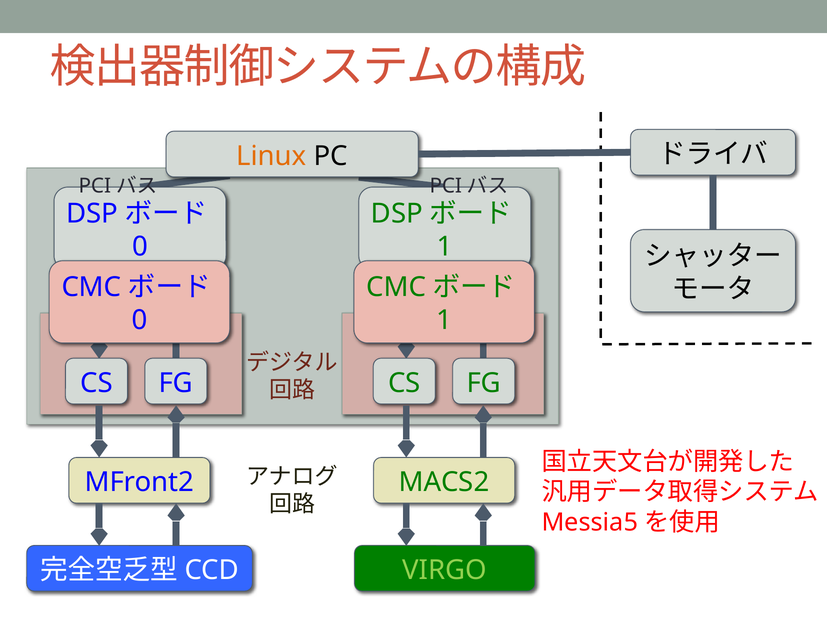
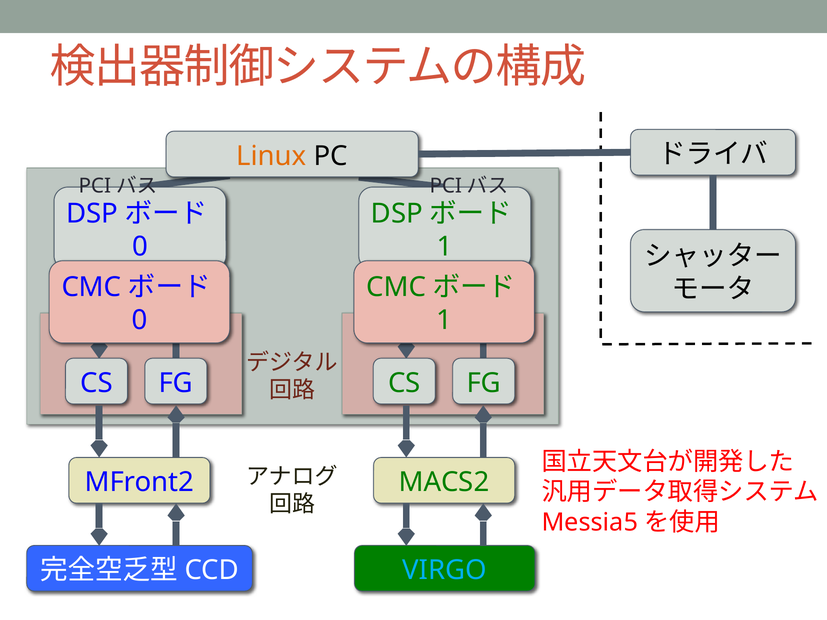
VIRGO colour: light green -> light blue (445, 570)
